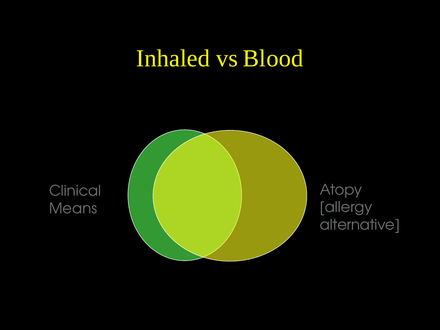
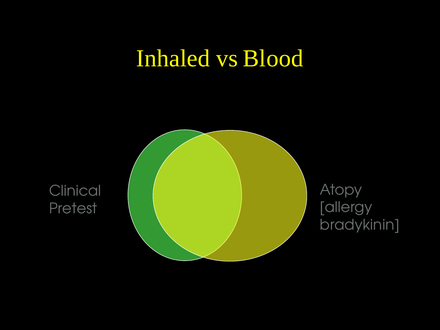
Means: Means -> Pretest (73, 209)
alternative: alternative -> bradykinin (360, 225)
